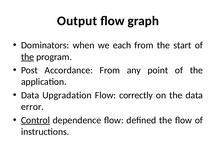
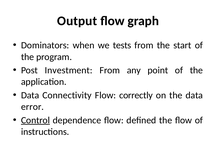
each: each -> tests (122, 45)
the underline: present -> none (28, 57)
Accordance: Accordance -> Investment (69, 70)
Upgradation: Upgradation -> Connectivity (67, 95)
